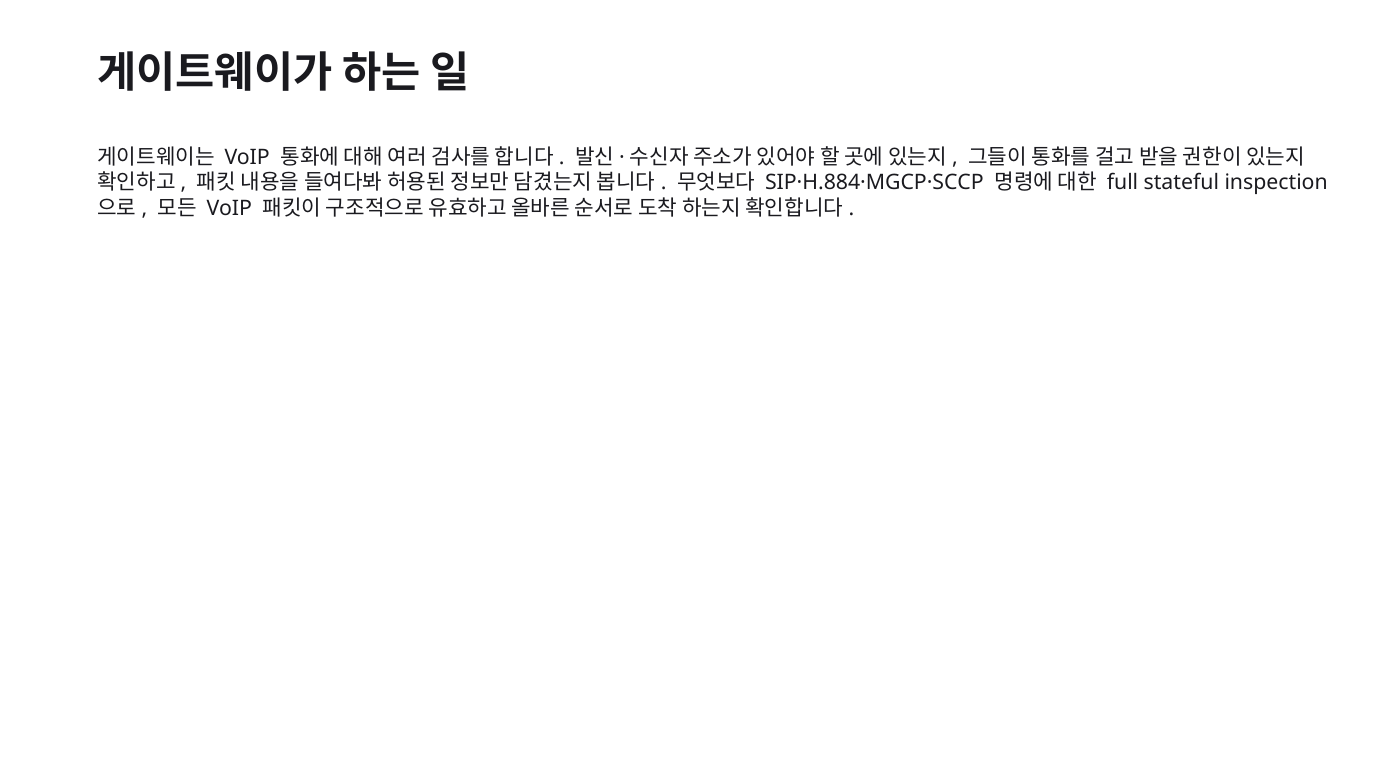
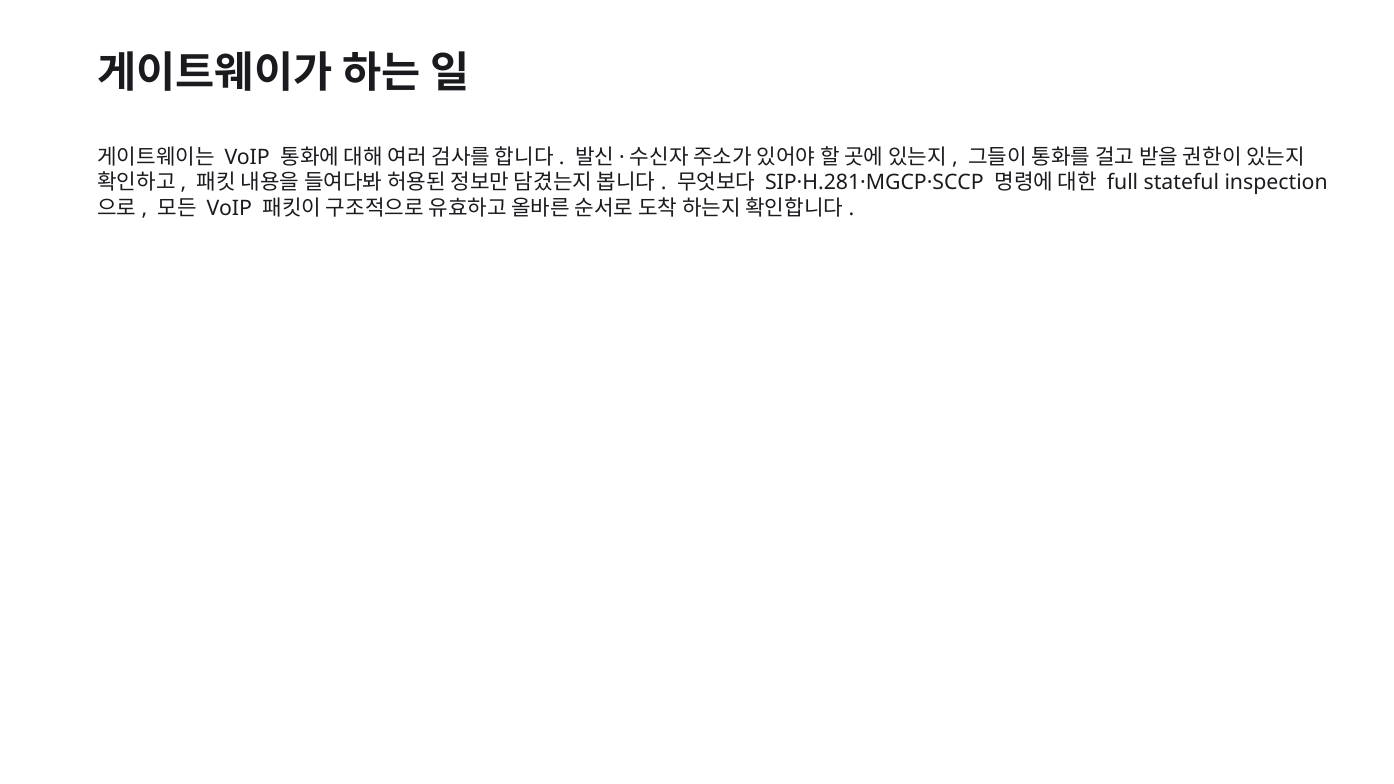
SIP·H.884·MGCP·SCCP: SIP·H.884·MGCP·SCCP -> SIP·H.281·MGCP·SCCP (874, 183)
